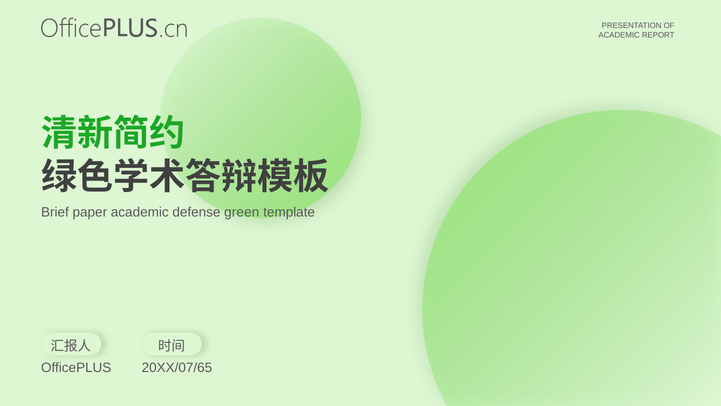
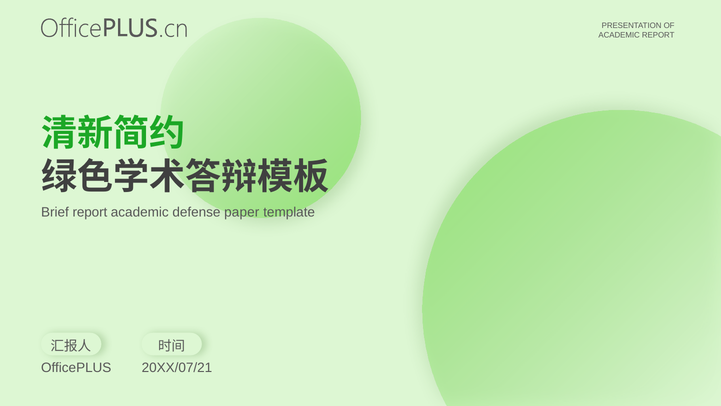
Brief paper: paper -> report (90, 212)
green: green -> paper (242, 212)
20XX/07/65: 20XX/07/65 -> 20XX/07/21 (177, 367)
